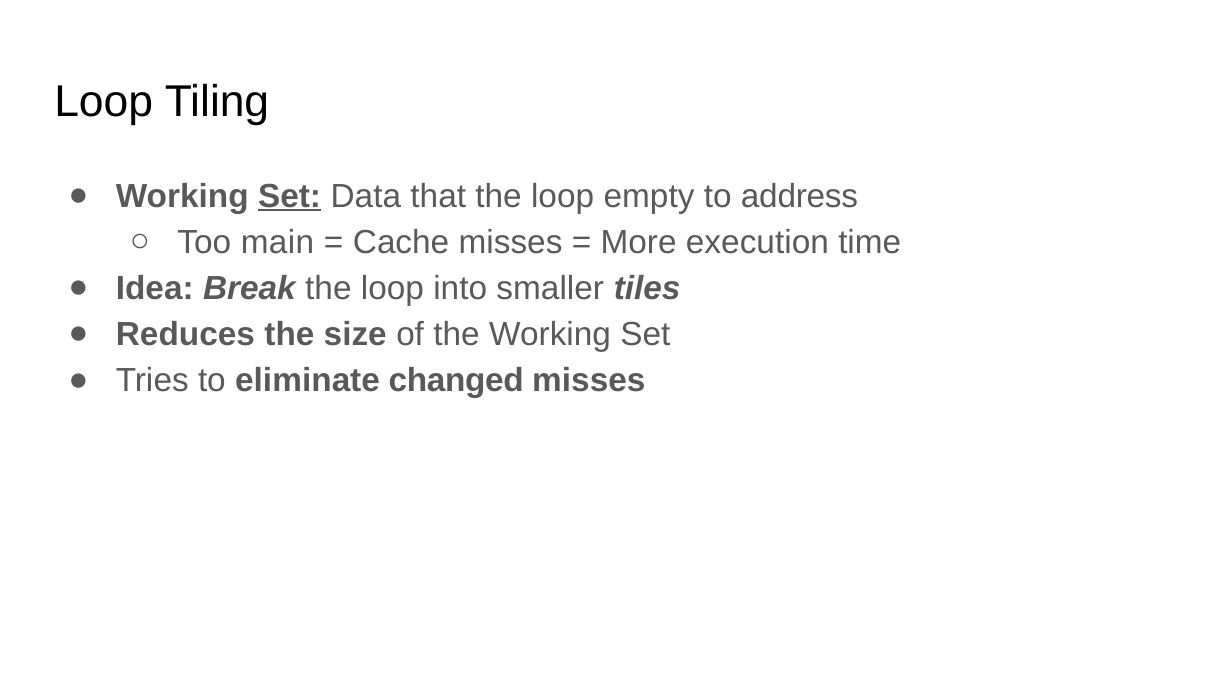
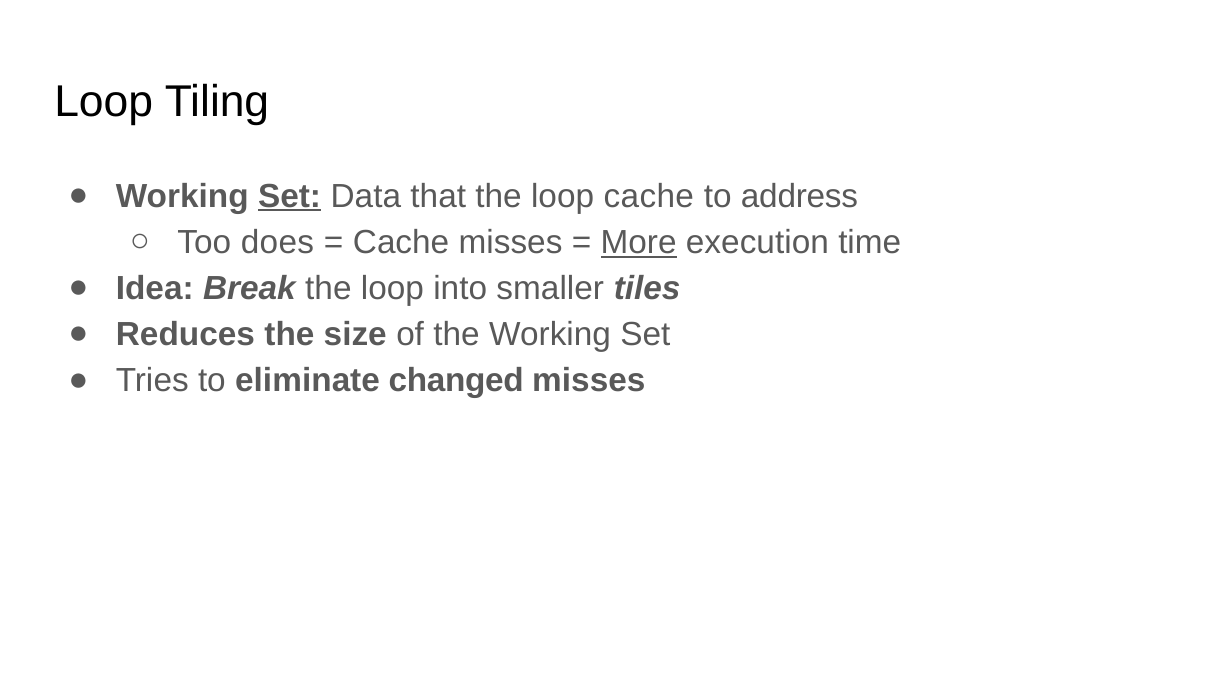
loop empty: empty -> cache (649, 196)
main: main -> does (277, 242)
More underline: none -> present (639, 242)
